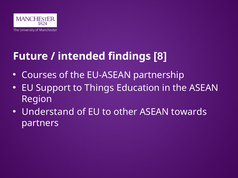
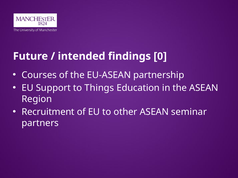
8: 8 -> 0 (160, 56)
Understand: Understand -> Recruitment (48, 112)
towards: towards -> seminar (189, 112)
